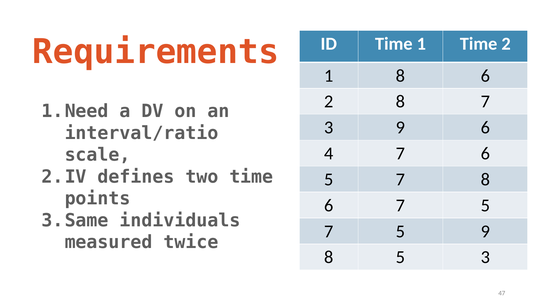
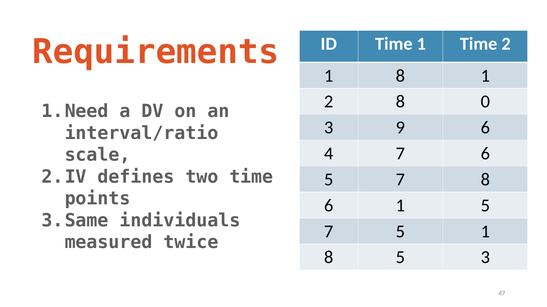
1 8 6: 6 -> 1 (485, 76)
8 7: 7 -> 0 (485, 102)
6 7: 7 -> 1 (401, 206)
5 9: 9 -> 1 (485, 232)
